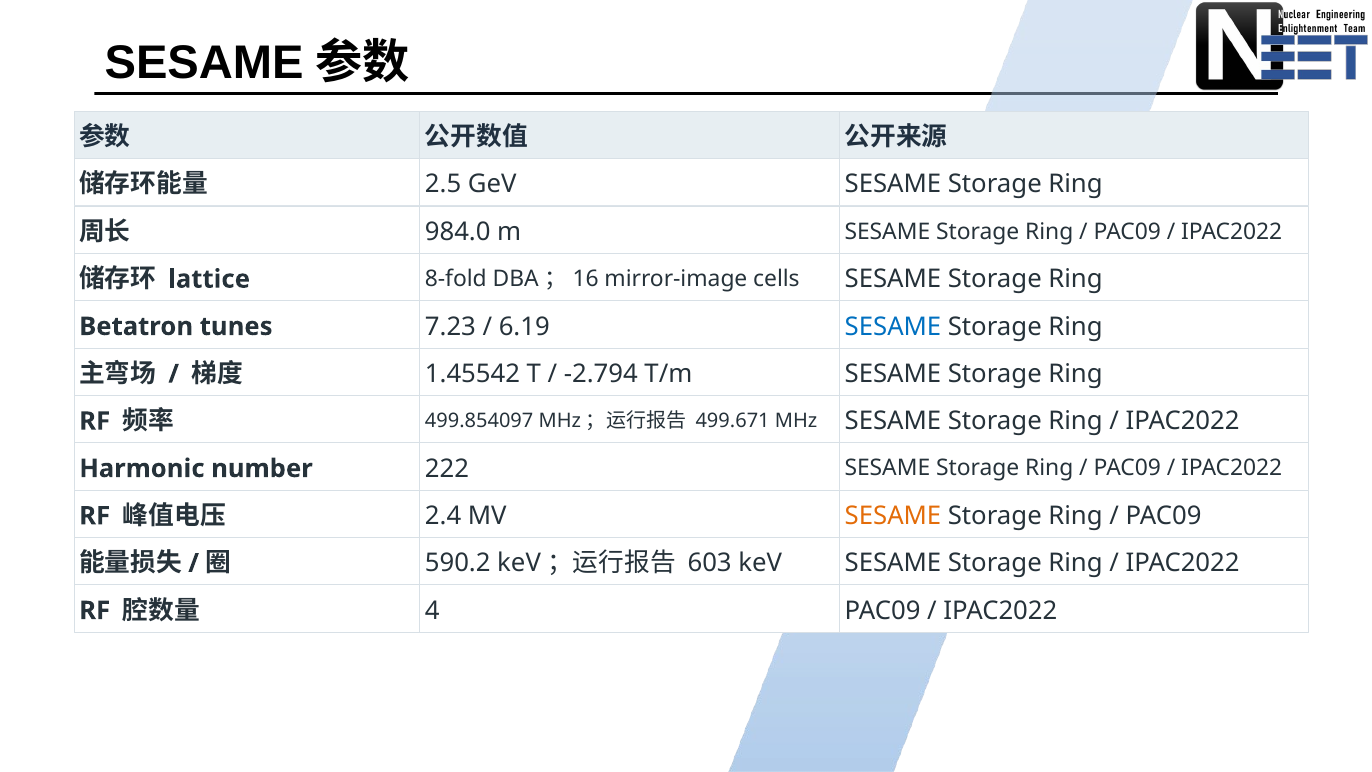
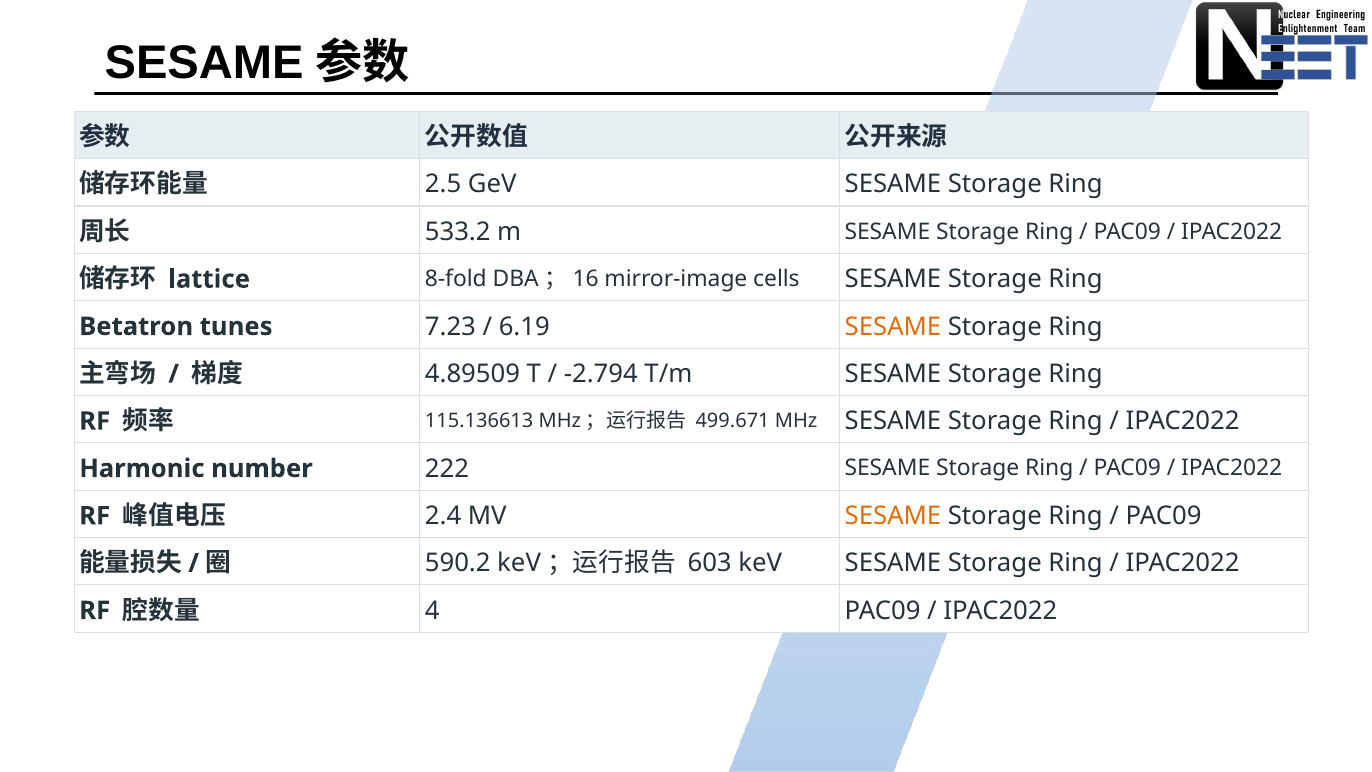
984.0: 984.0 -> 533.2 (458, 232)
SESAME colour: blue -> orange (893, 326)
1.45542: 1.45542 -> 4.89509 (472, 374)
499.854097: 499.854097 -> 115.136613 (479, 421)
